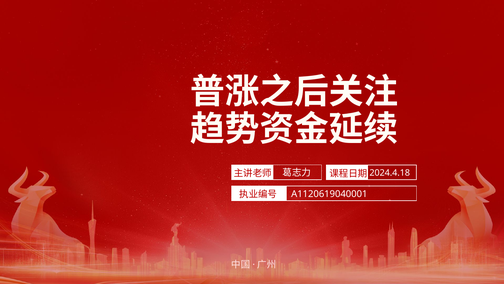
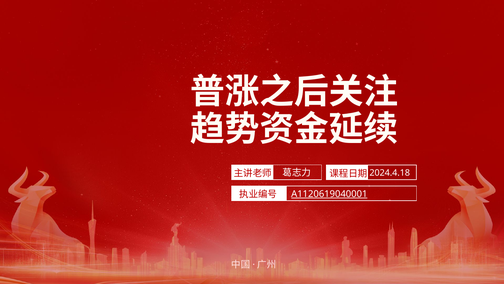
A1120619040001 underline: none -> present (329, 194)
